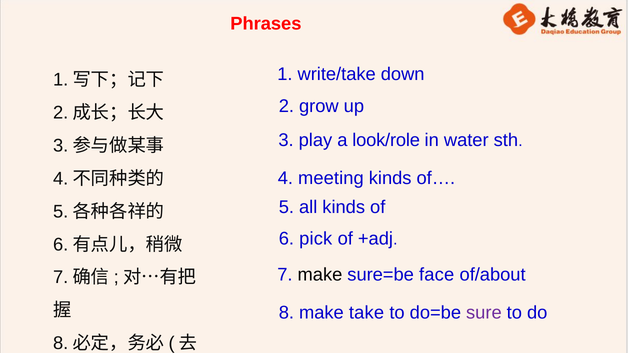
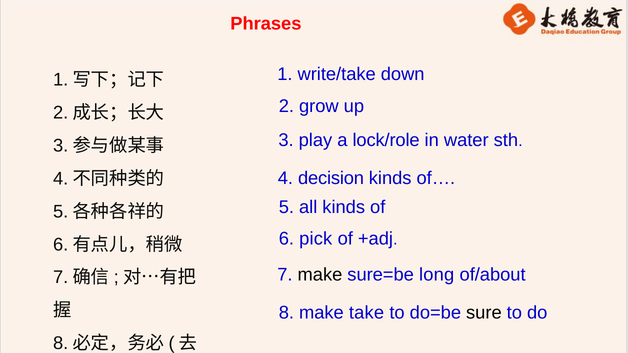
look/role: look/role -> lock/role (386, 140)
meeting: meeting -> decision (331, 178)
face: face -> long (437, 275)
sure colour: purple -> black (484, 313)
